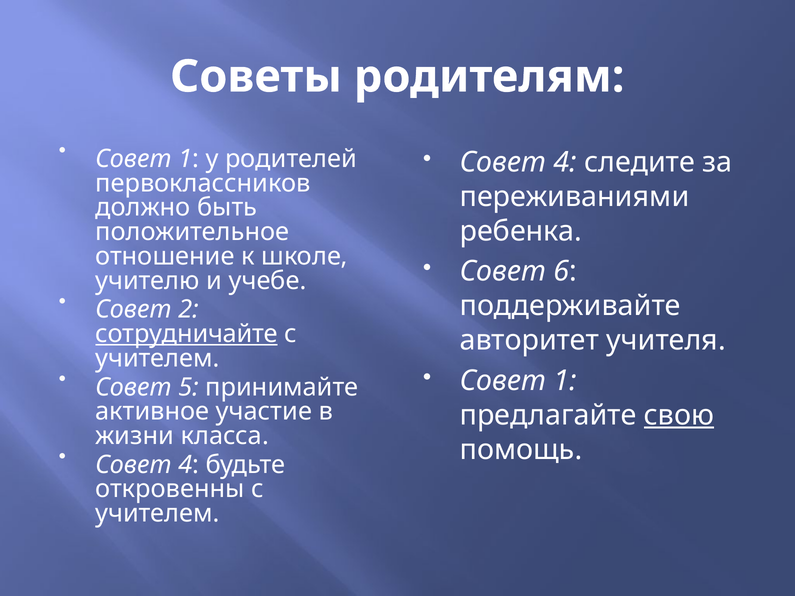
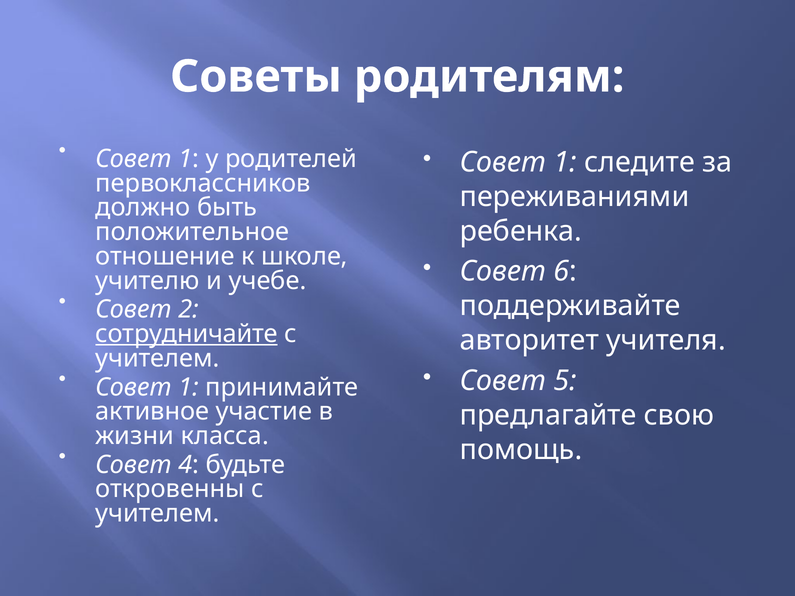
4: 4 -> 1 (565, 162)
1: 1 -> 5 (565, 381)
5: 5 -> 1 (188, 387)
свою underline: present -> none (679, 415)
